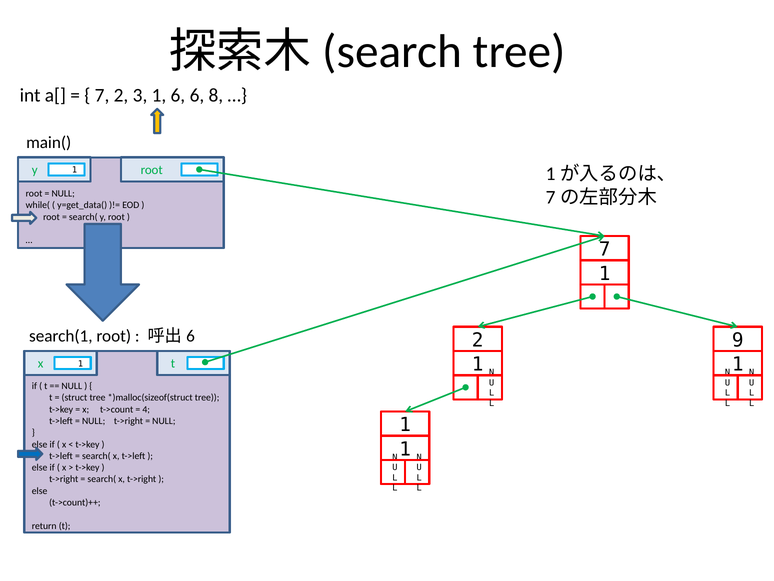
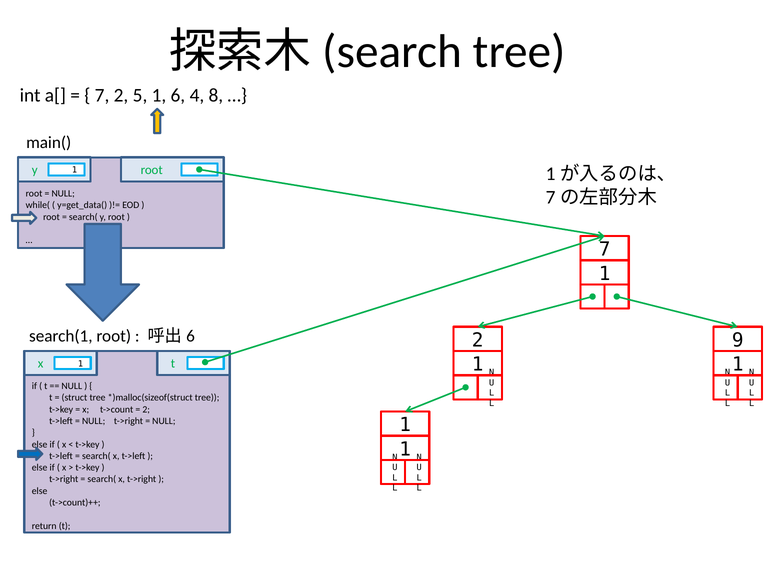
3: 3 -> 5 (140, 95)
6 6: 6 -> 4 (197, 95)
4: 4 -> 2 (146, 409)
